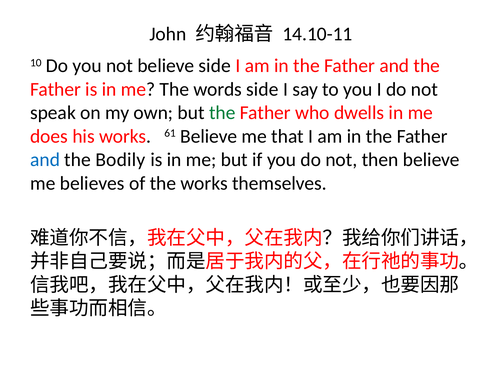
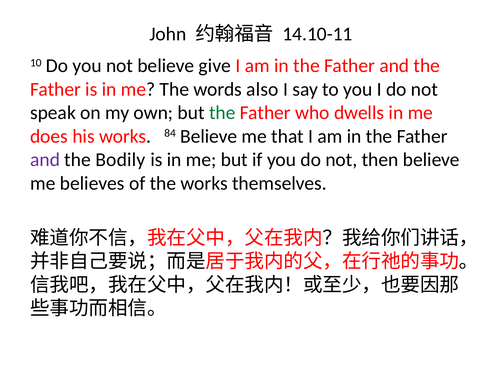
believe side: side -> give (215, 66)
words side: side -> also (262, 89)
61: 61 -> 84 (170, 133)
and colour: blue -> purple (45, 160)
